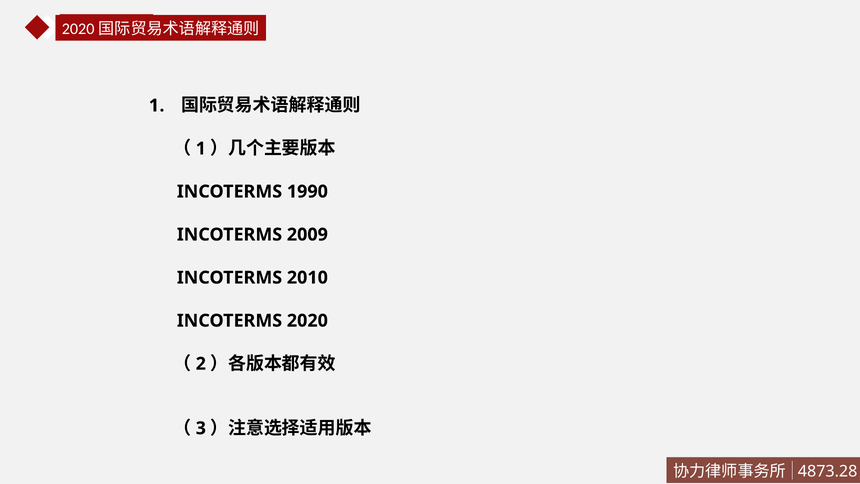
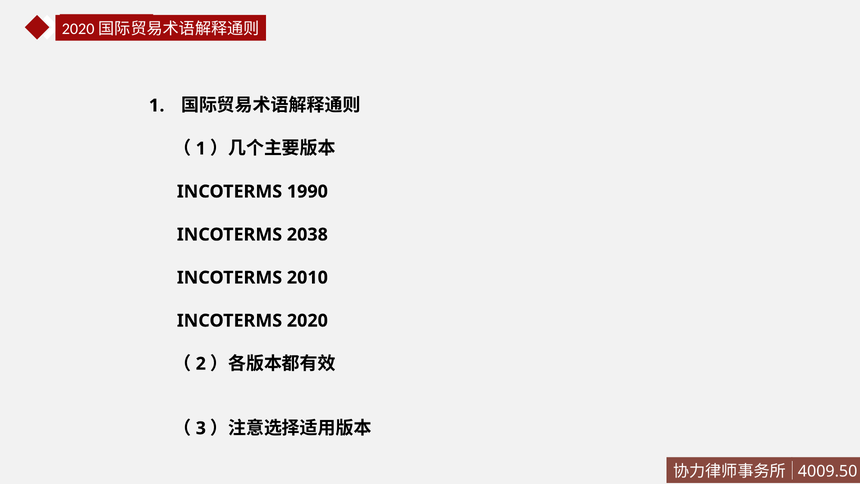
2009: 2009 -> 2038 (307, 235)
4873.28: 4873.28 -> 4009.50 (828, 471)
